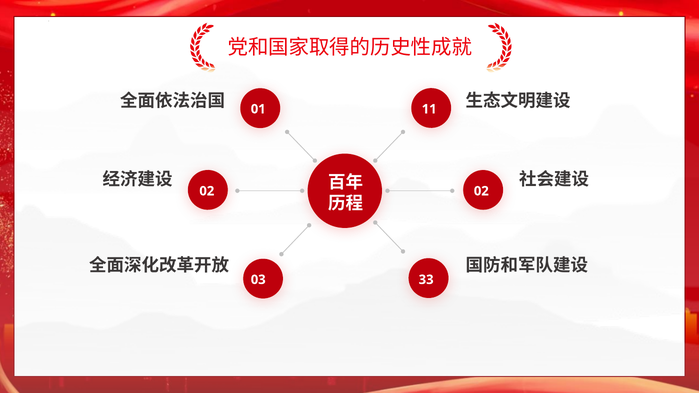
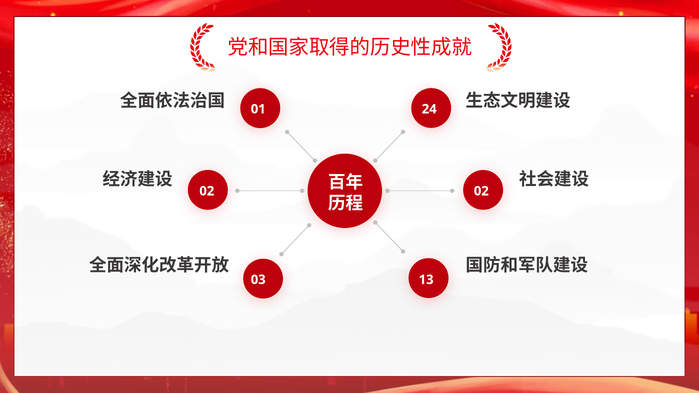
11: 11 -> 24 (429, 109)
33: 33 -> 13 (426, 280)
